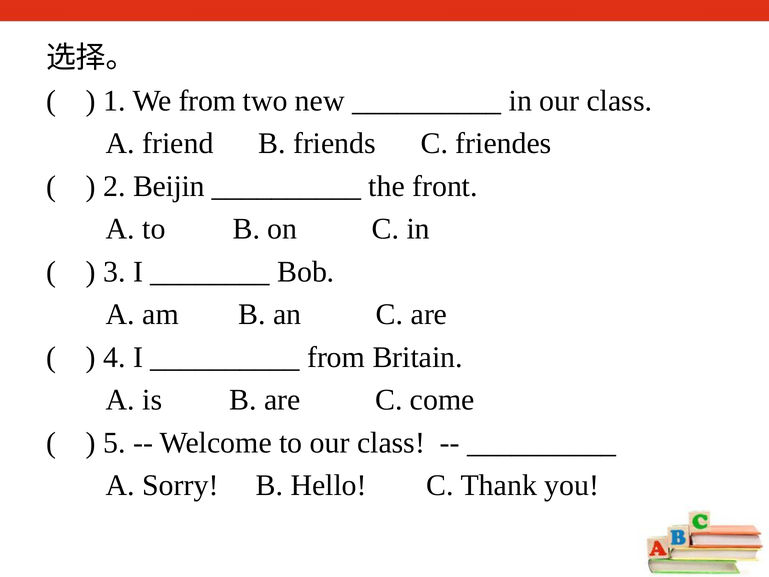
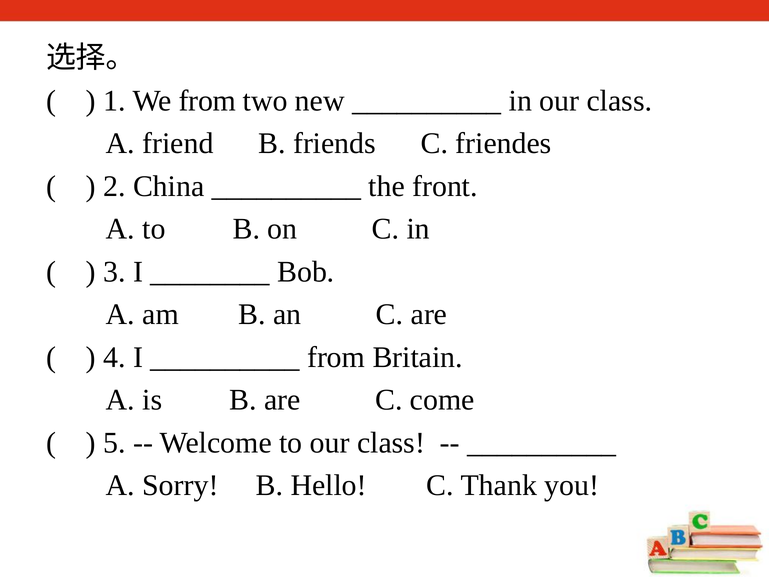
Beijin: Beijin -> China (169, 186)
